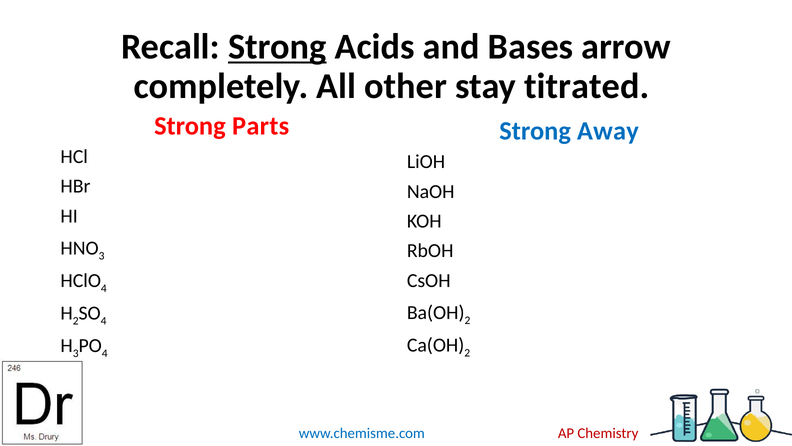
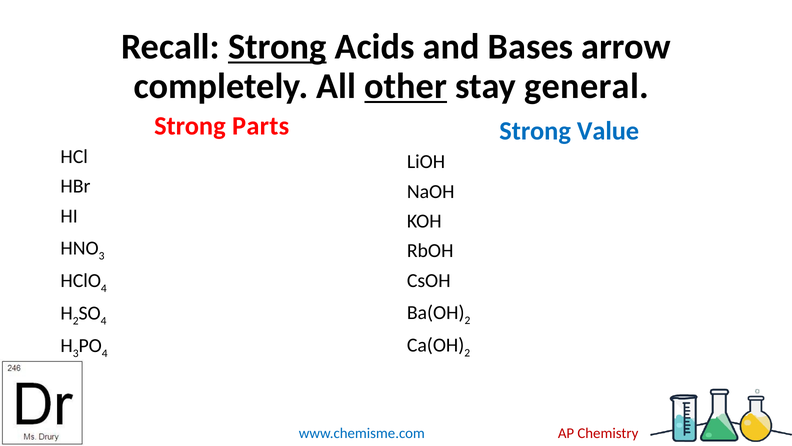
other underline: none -> present (406, 86)
titrated: titrated -> general (587, 86)
Away: Away -> Value (608, 131)
